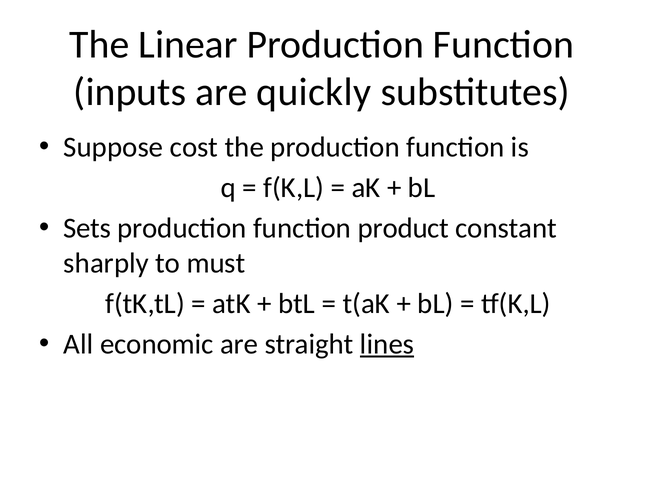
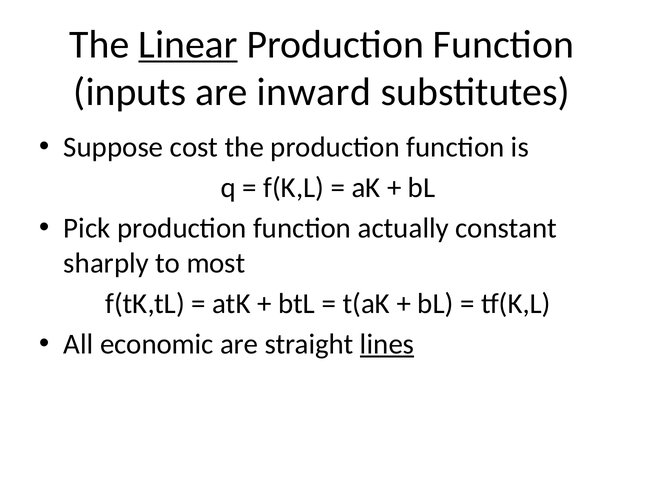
Linear underline: none -> present (188, 44)
quickly: quickly -> inward (314, 92)
Sets: Sets -> Pick (87, 228)
product: product -> actually (403, 228)
must: must -> most (216, 263)
